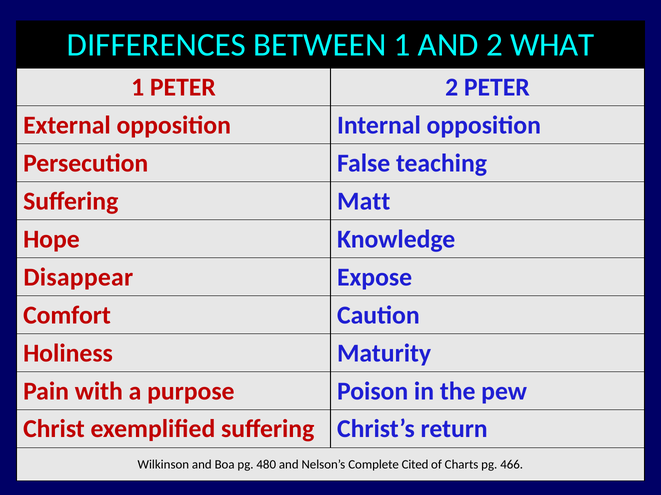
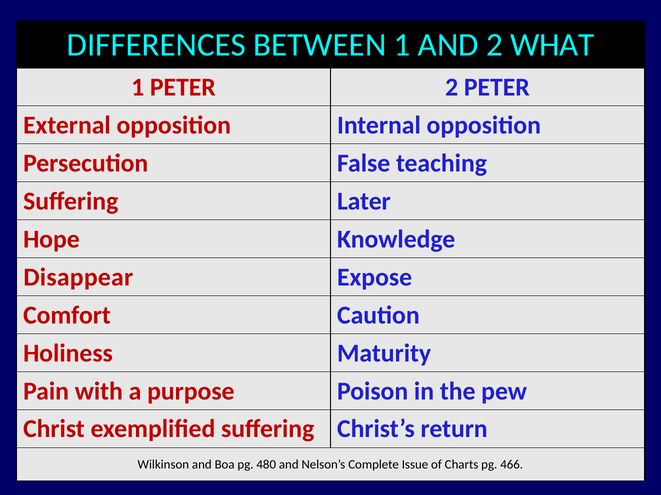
Matt: Matt -> Later (364, 201)
Cited: Cited -> Issue (415, 465)
